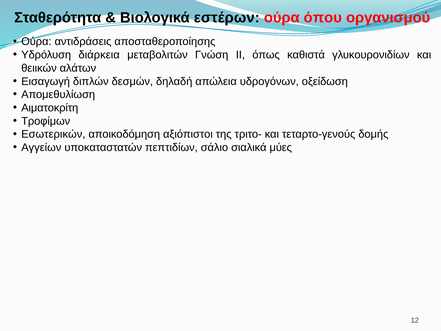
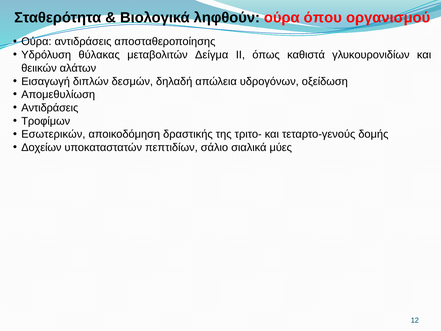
εστέρων: εστέρων -> ληφθούν (227, 18)
διάρκεια: διάρκεια -> θύλακας (99, 55)
Γνώση: Γνώση -> Δείγμα (212, 55)
Αιματοκρίτη: Αιματοκρίτη -> Αντιδράσεις (50, 108)
αξιόπιστοι: αξιόπιστοι -> δραστικής (188, 134)
Αγγείων: Αγγείων -> Δοχείων (41, 147)
